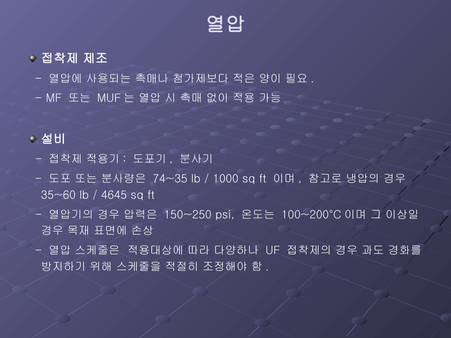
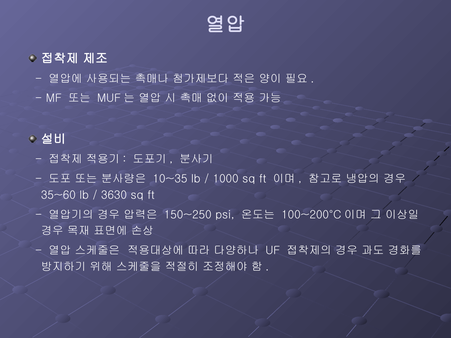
74~35: 74~35 -> 10~35 (170, 179)
4645: 4645 -> 3630 (114, 195)
